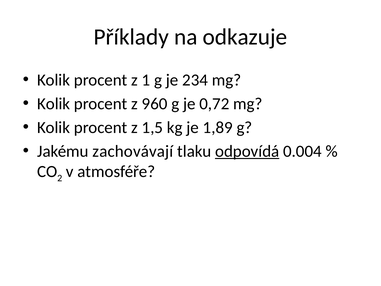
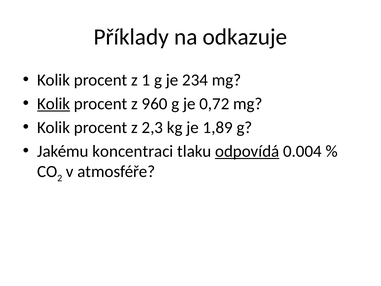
Kolik underline: none -> present (54, 104)
1,5: 1,5 -> 2,3 (152, 127)
zachovávají: zachovávají -> koncentraci (133, 151)
